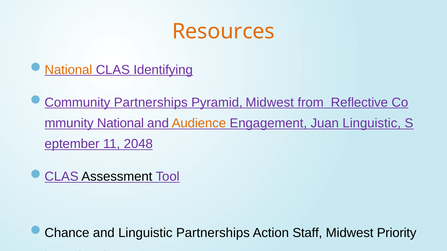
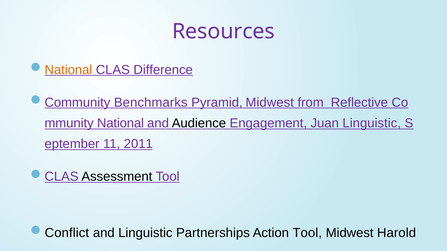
Resources colour: orange -> purple (223, 32)
Identifying: Identifying -> Difference (163, 70)
Community Partnerships: Partnerships -> Benchmarks (151, 103)
Audience colour: orange -> black (199, 123)
2048: 2048 -> 2011 (138, 144)
Chance: Chance -> Conflict (67, 233)
Action Staff: Staff -> Tool (307, 233)
Priority: Priority -> Harold (397, 233)
